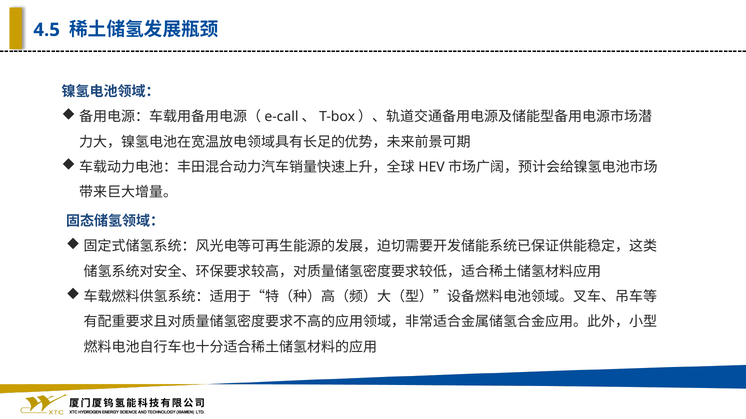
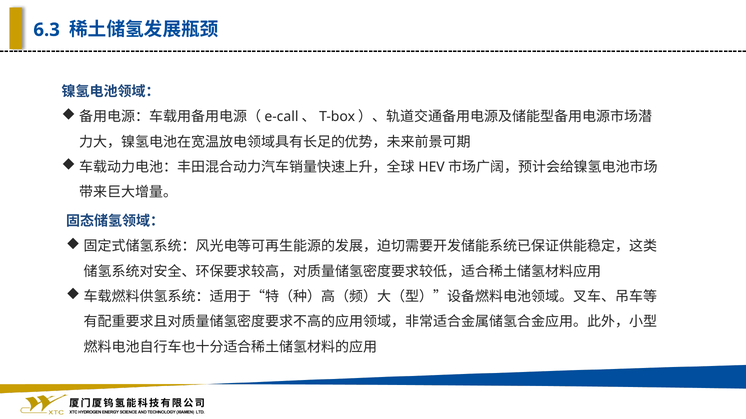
4.5: 4.5 -> 6.3 (47, 30)
